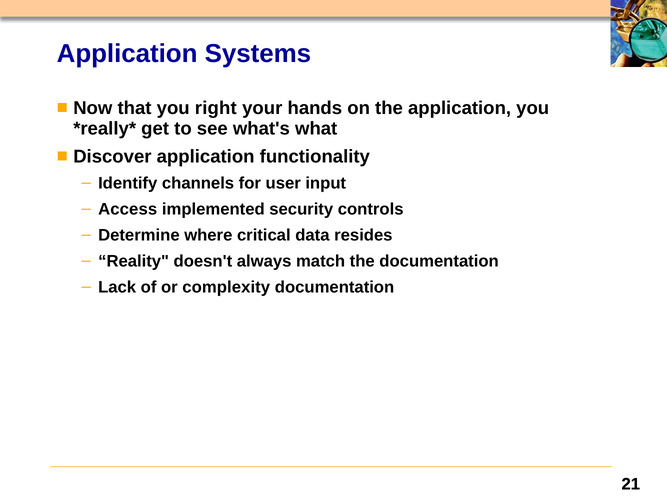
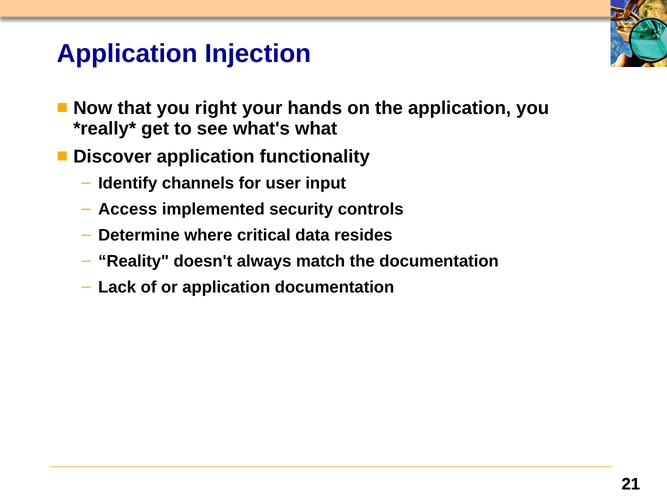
Systems: Systems -> Injection (258, 54)
or complexity: complexity -> application (226, 287)
